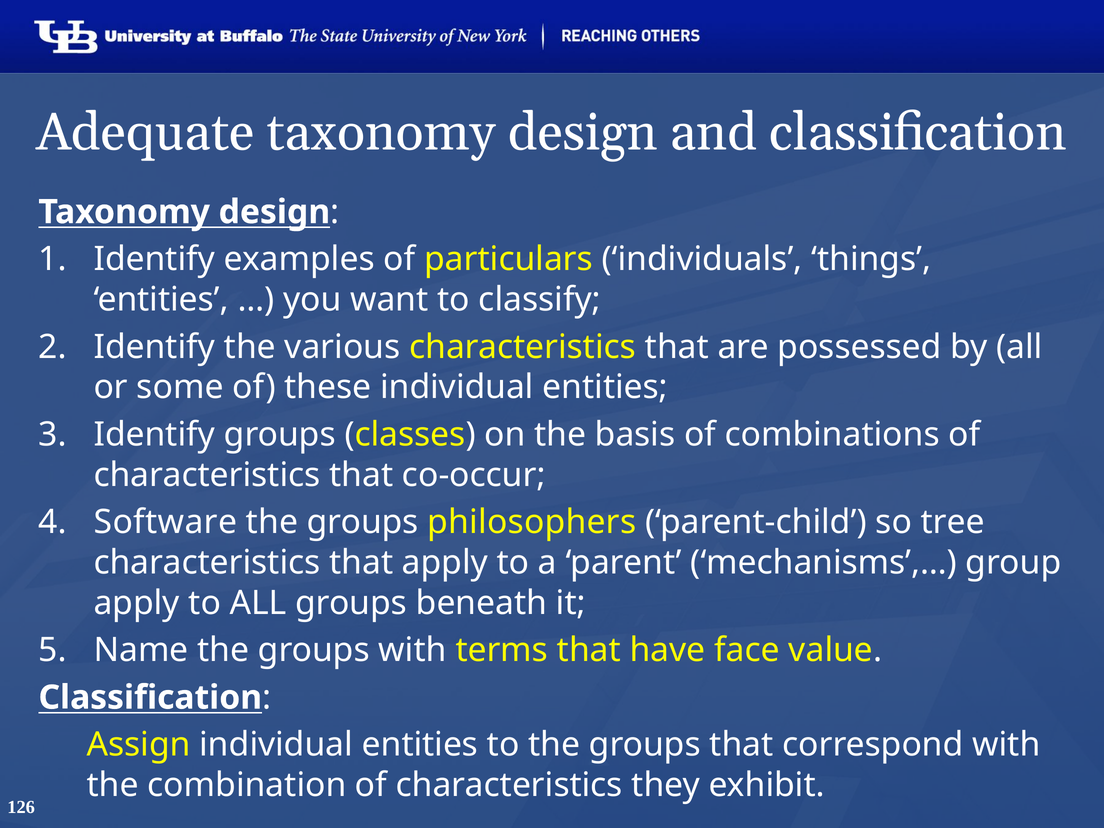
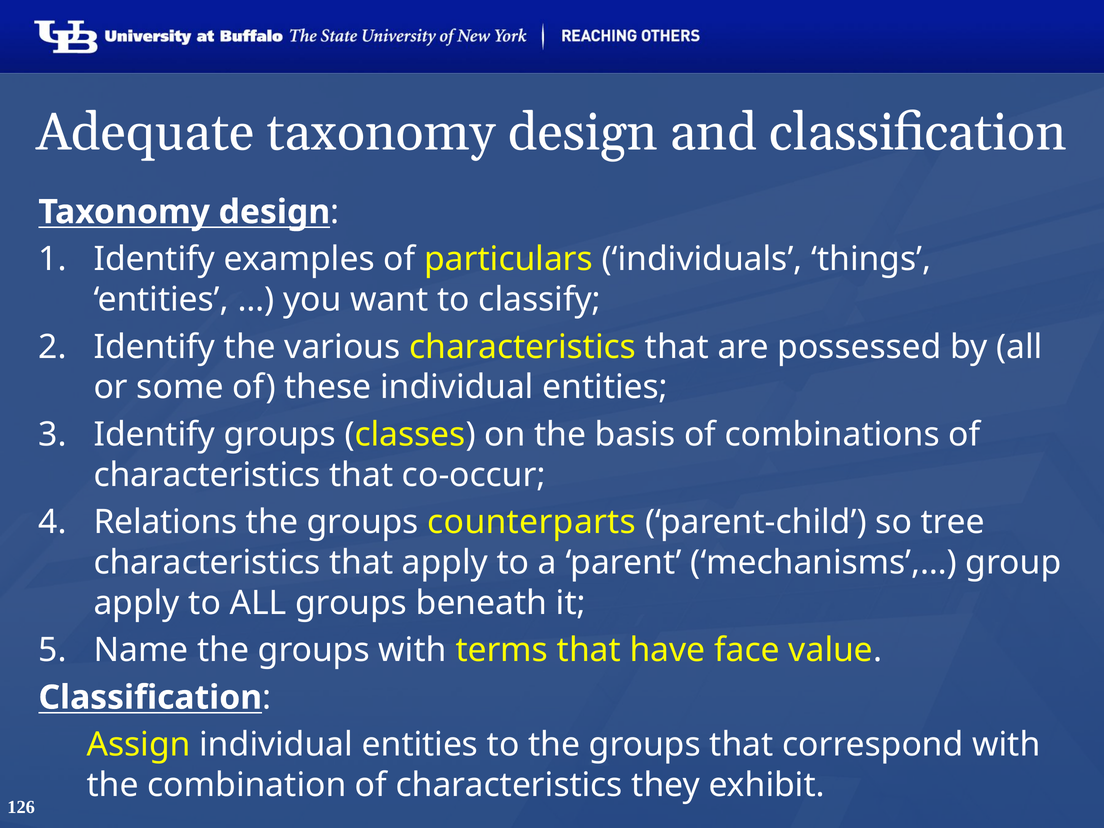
Software: Software -> Relations (166, 522)
philosophers: philosophers -> counterparts (532, 522)
